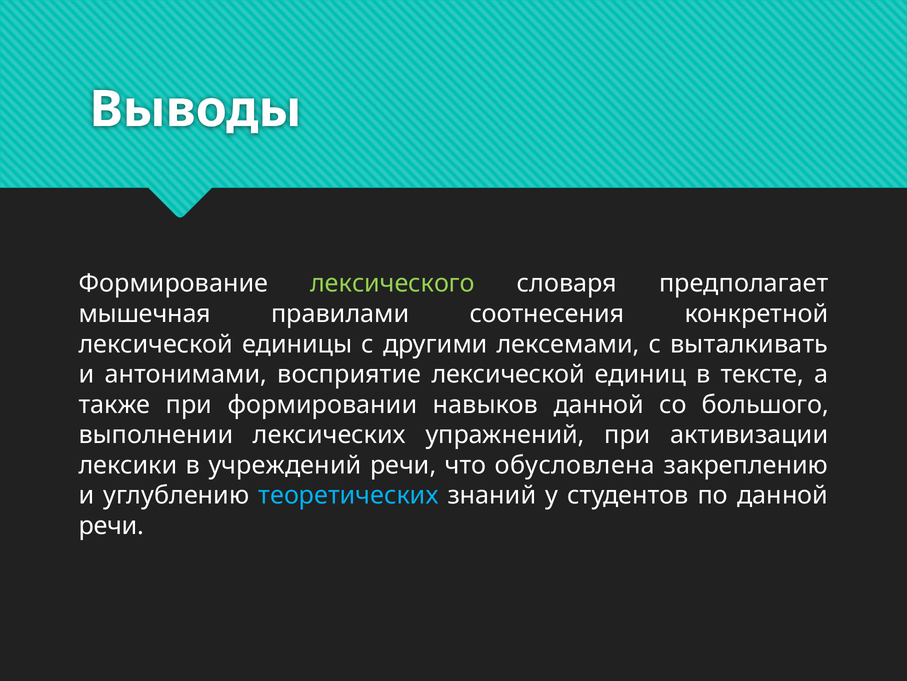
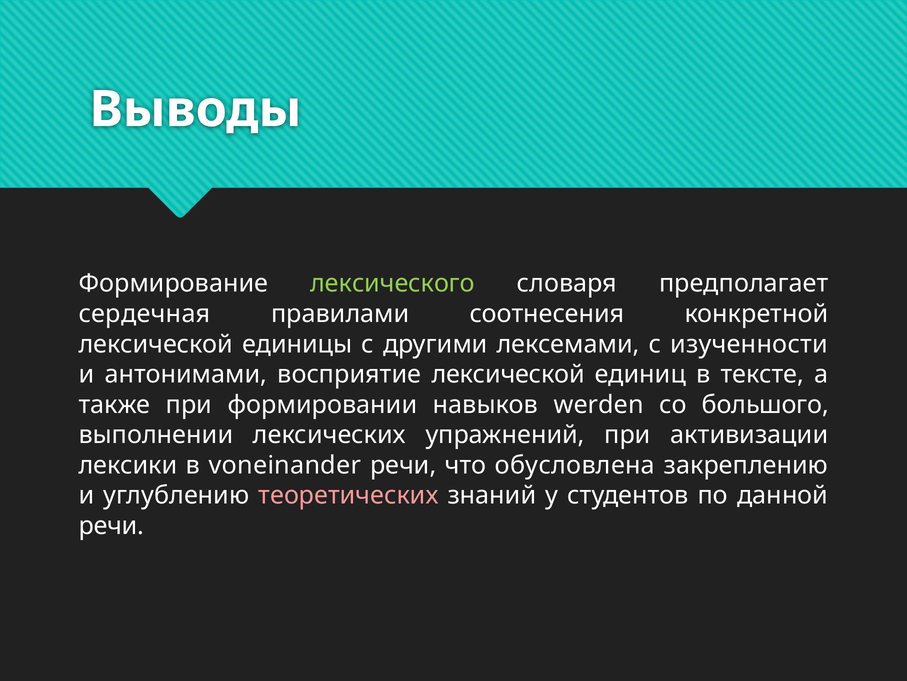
мышечная: мышечная -> сердечная (145, 314)
выталкивать: выталкивать -> изученности (749, 344)
навыков данной: данной -> werden (599, 404)
учреждений: учреждений -> voneinander (285, 465)
теоретических colour: light blue -> pink (348, 495)
